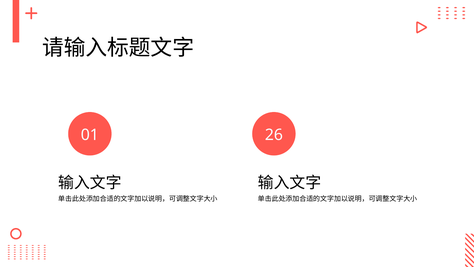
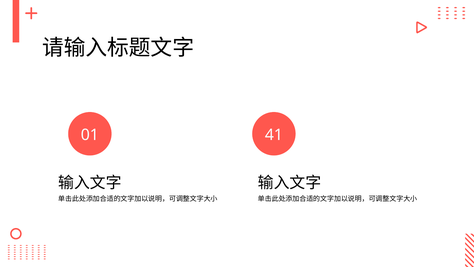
26: 26 -> 41 (274, 135)
